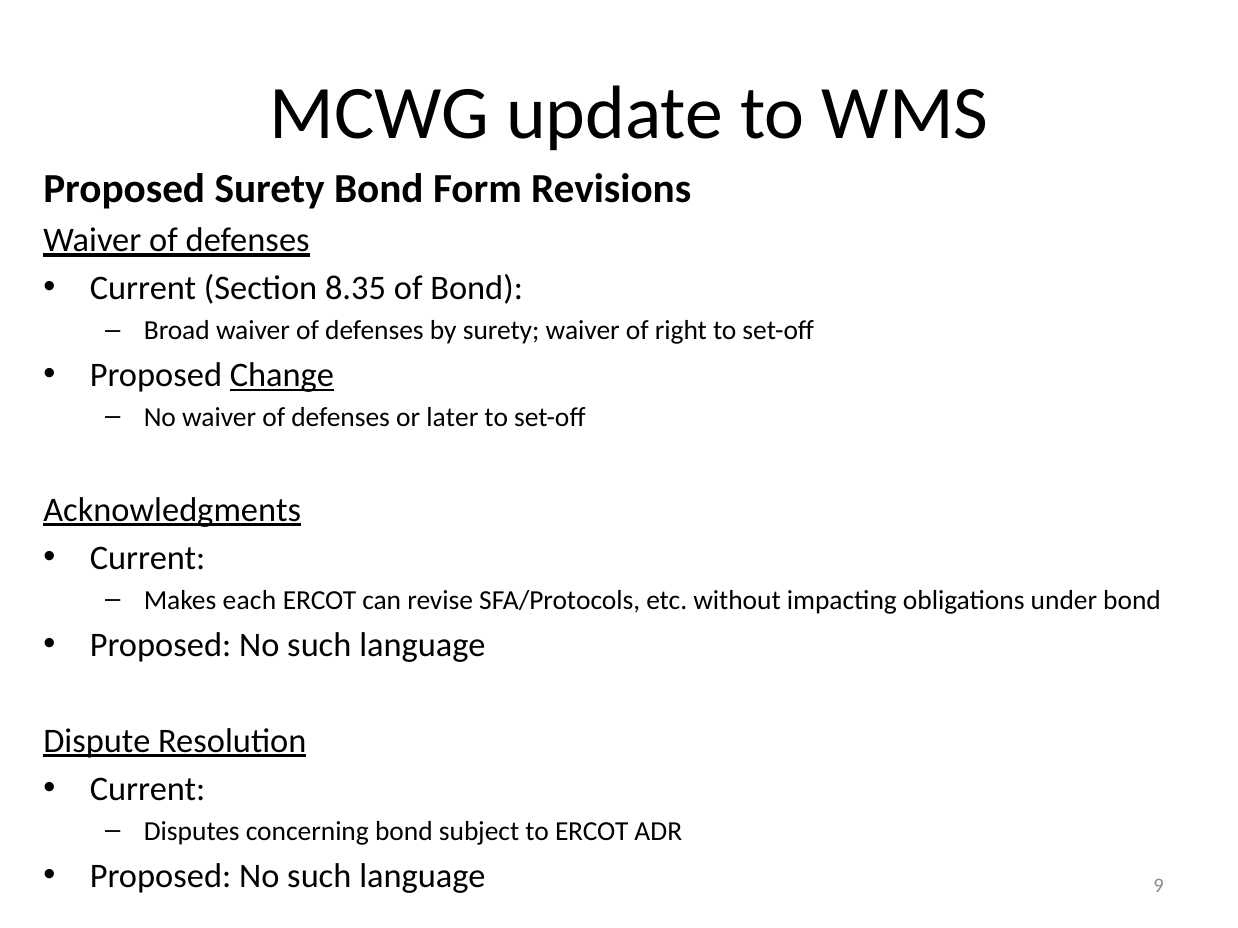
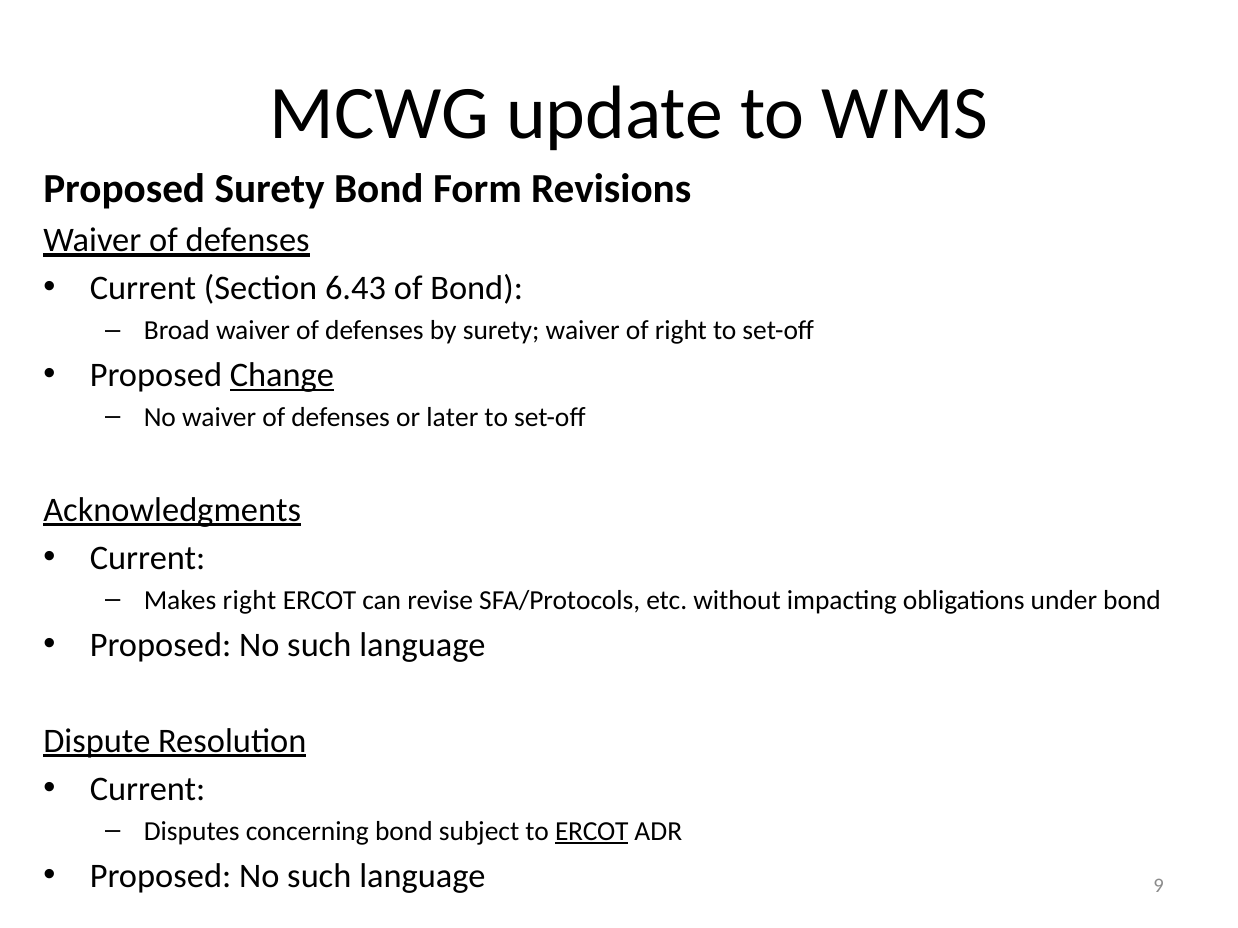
8.35: 8.35 -> 6.43 (356, 289)
Makes each: each -> right (249, 600)
ERCOT underline: none -> present (592, 832)
